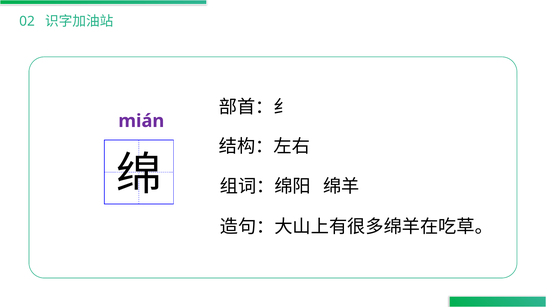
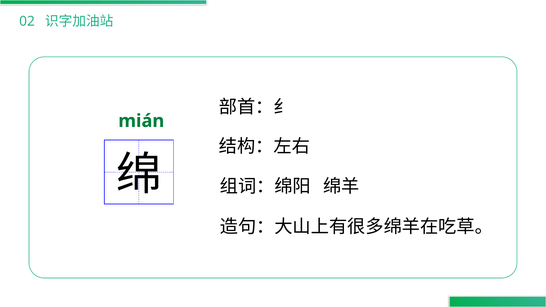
mián colour: purple -> green (141, 121)
